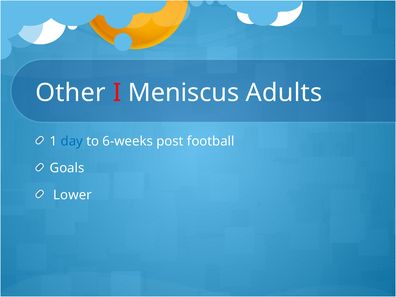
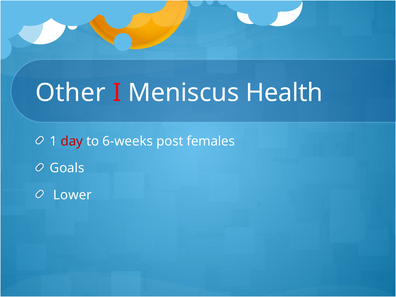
Adults: Adults -> Health (284, 93)
day colour: blue -> red (72, 141)
football: football -> females (211, 141)
